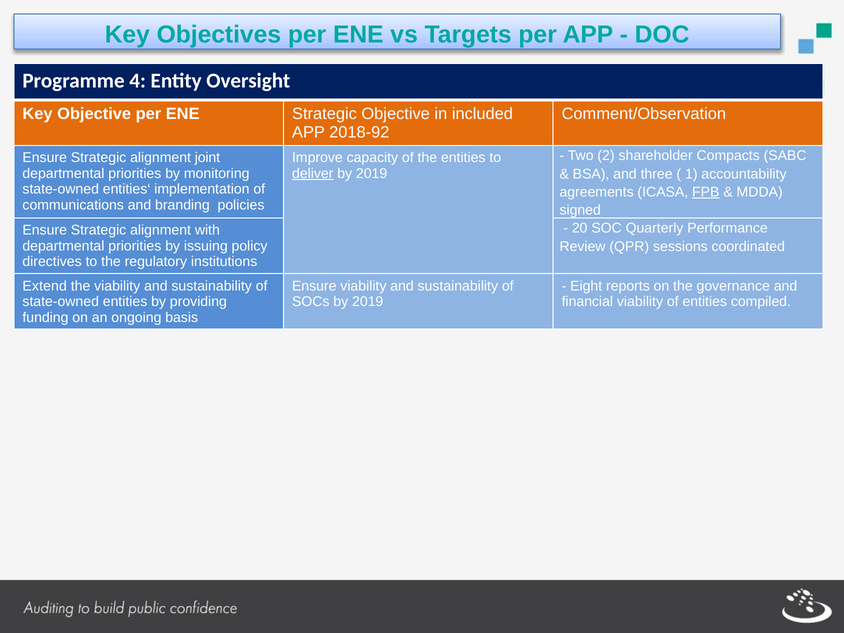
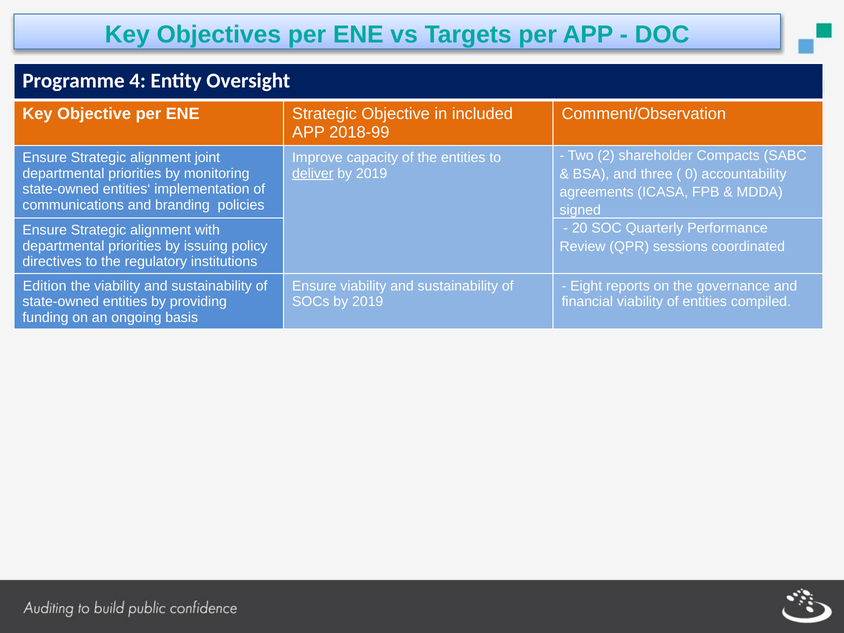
2018-92: 2018-92 -> 2018-99 (359, 132)
1: 1 -> 0 (691, 174)
FPB underline: present -> none (706, 192)
Extend: Extend -> Edition (45, 286)
